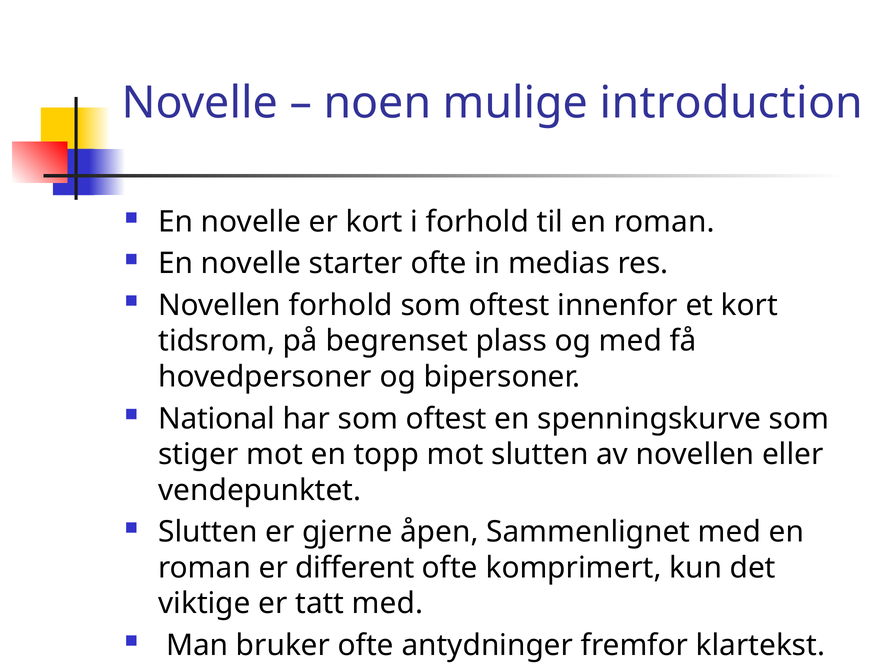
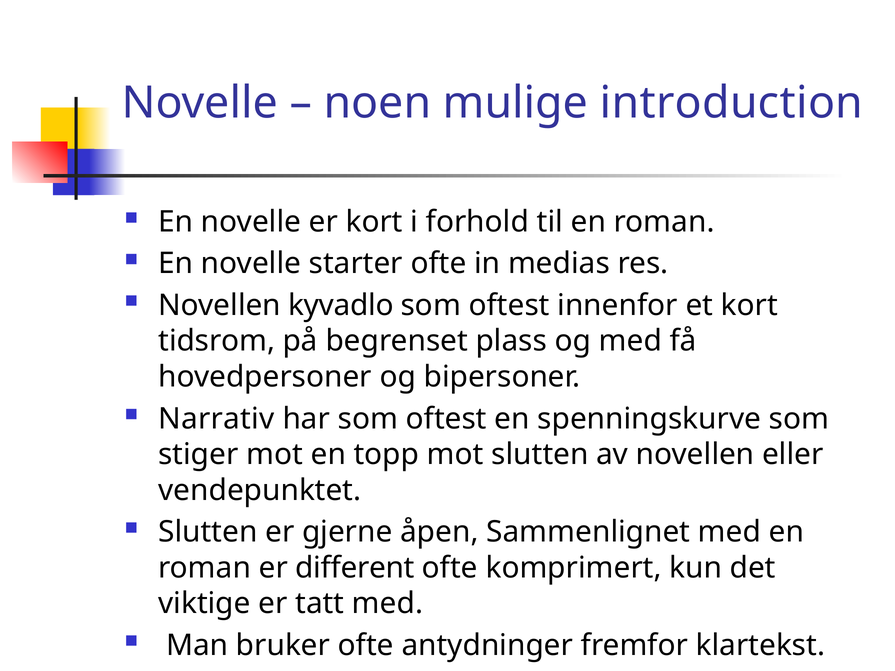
Novellen forhold: forhold -> kyvadlo (341, 305)
National: National -> Narrativ (216, 419)
